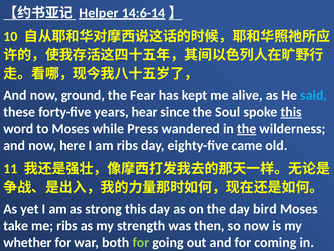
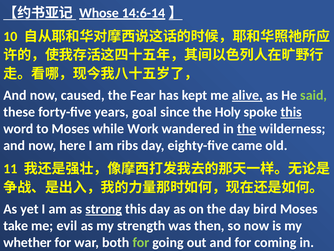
Helper: Helper -> Whose (99, 13)
ground: ground -> caused (83, 95)
alive underline: none -> present (247, 95)
said colour: light blue -> light green (314, 95)
hear: hear -> goal (144, 112)
Soul: Soul -> Holy (228, 112)
Press: Press -> Work (143, 128)
strong underline: none -> present (104, 209)
me ribs: ribs -> evil (67, 225)
